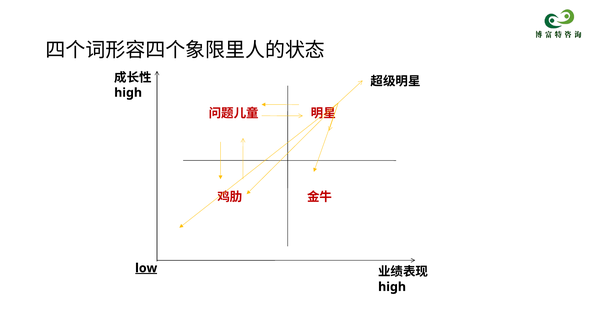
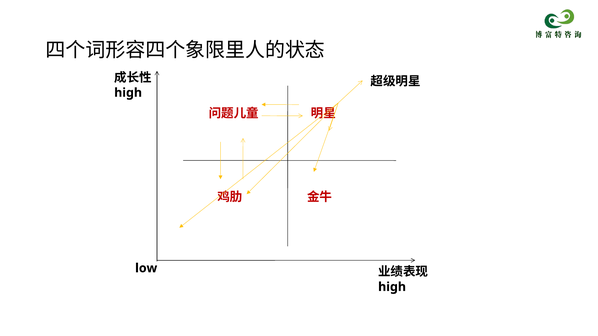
low underline: present -> none (146, 268)
